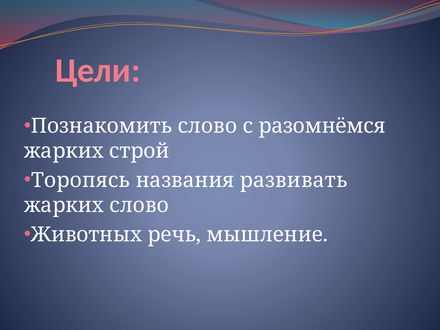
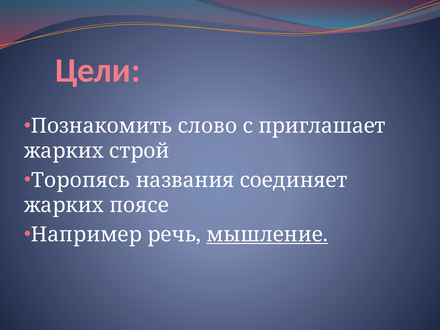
разомнёмся: разомнёмся -> приглашает (322, 126)
развивать: развивать -> соединяет (294, 180)
жарких слово: слово -> поясе (139, 205)
Животных: Животных -> Например (86, 235)
мышление underline: none -> present (267, 235)
